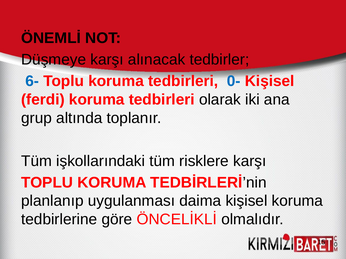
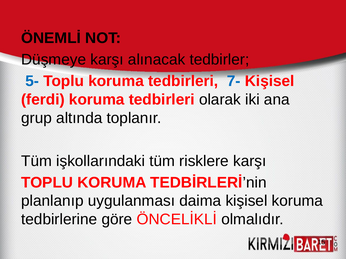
6-: 6- -> 5- (32, 81)
0-: 0- -> 7- (234, 81)
